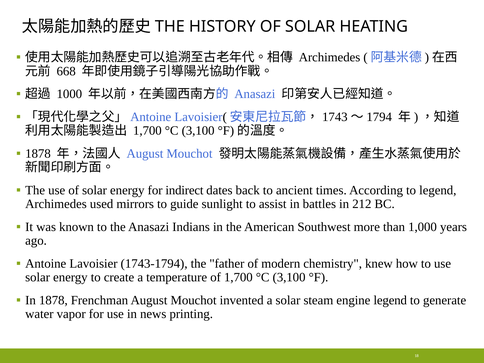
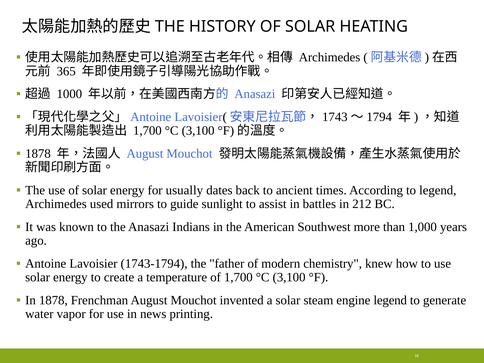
668: 668 -> 365 (66, 71)
indirect: indirect -> usually (184, 190)
